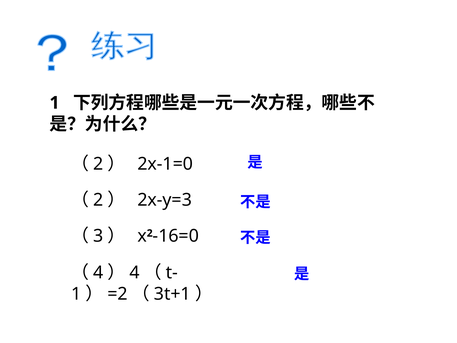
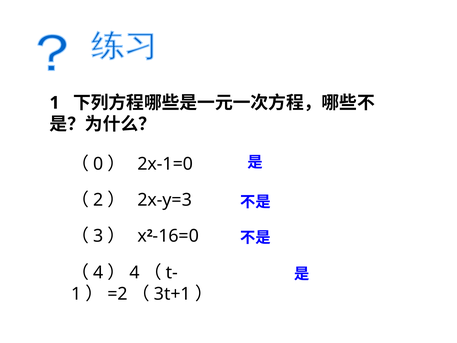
2: 2 -> 0 (98, 164)
